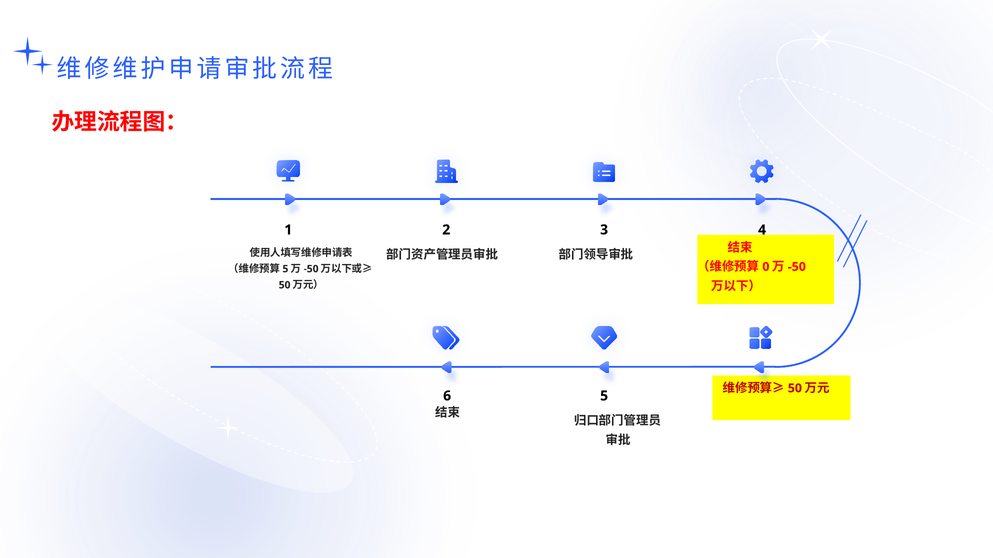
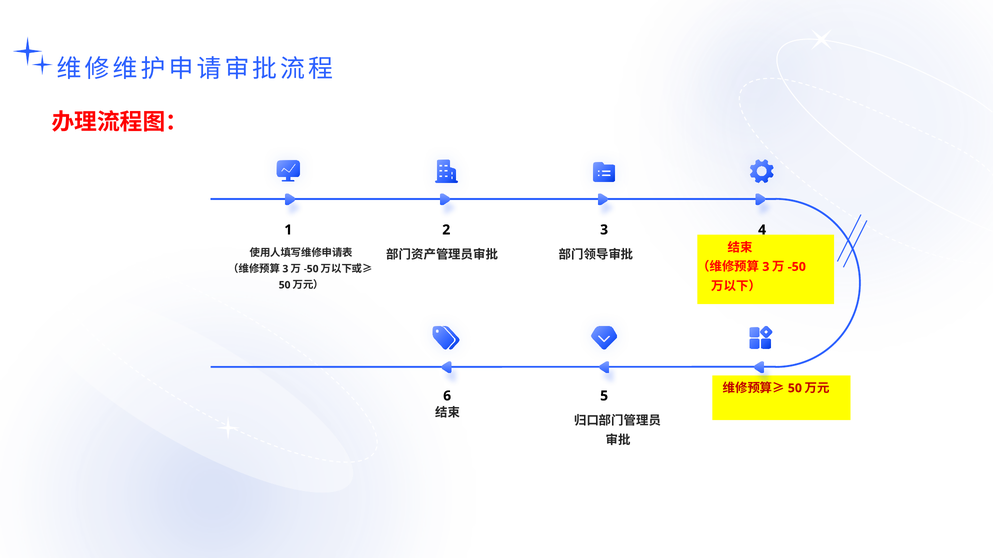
0: 0 -> 3 (766, 267)
5: 5 -> 3 (285, 269)
